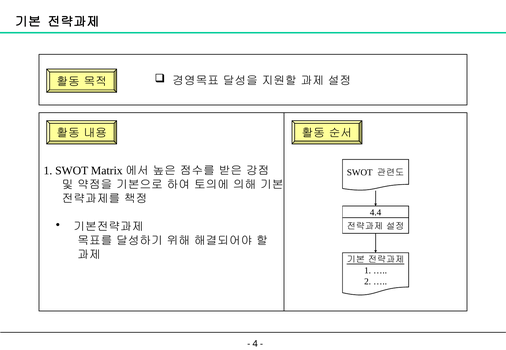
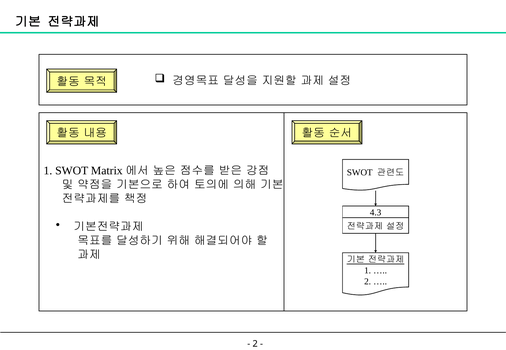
4.4: 4.4 -> 4.3 (376, 213)
4: 4 -> 2 (255, 344)
